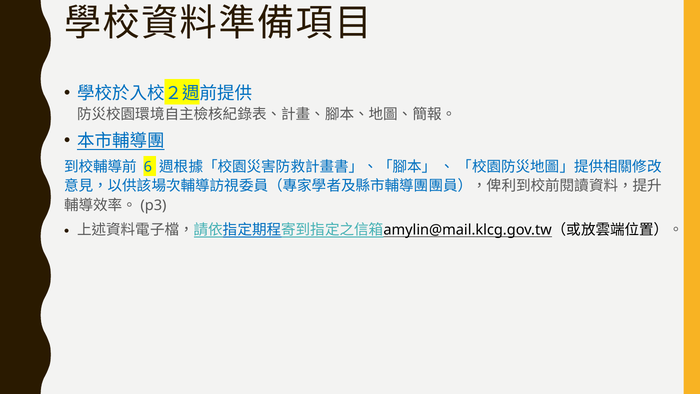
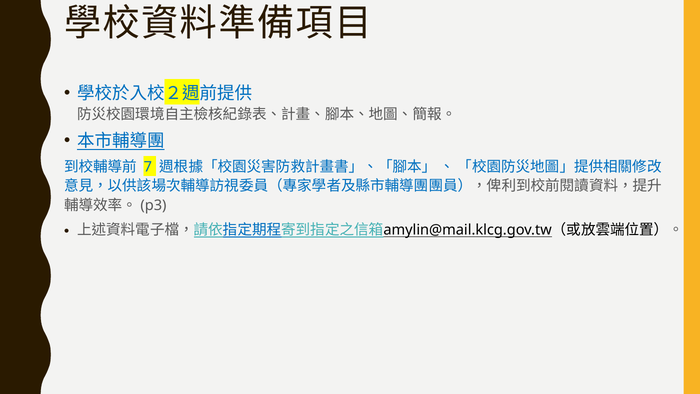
6: 6 -> 7 (148, 167)
